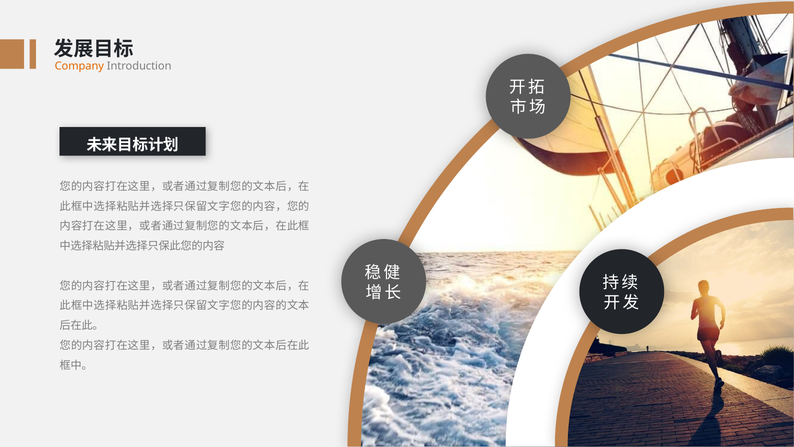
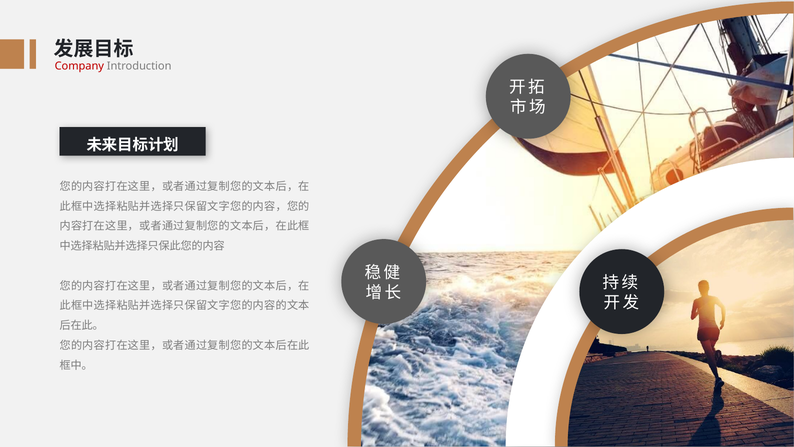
Company colour: orange -> red (79, 66)
